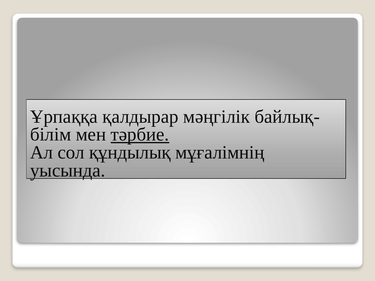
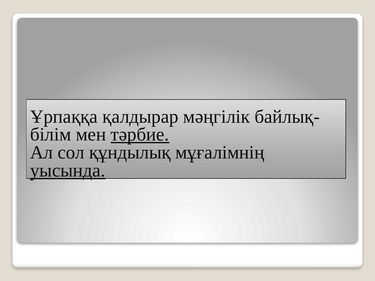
уысында underline: none -> present (68, 171)
